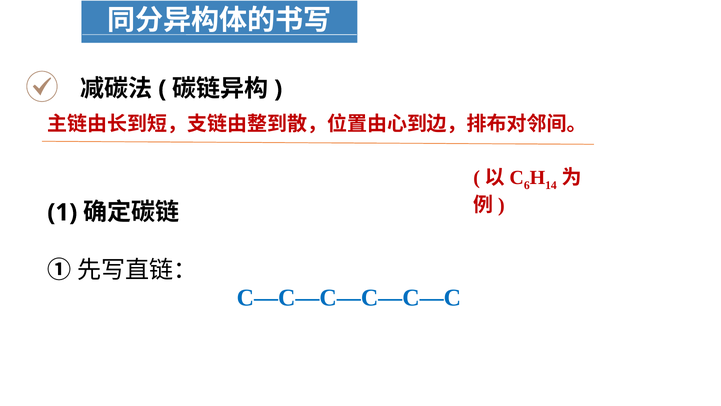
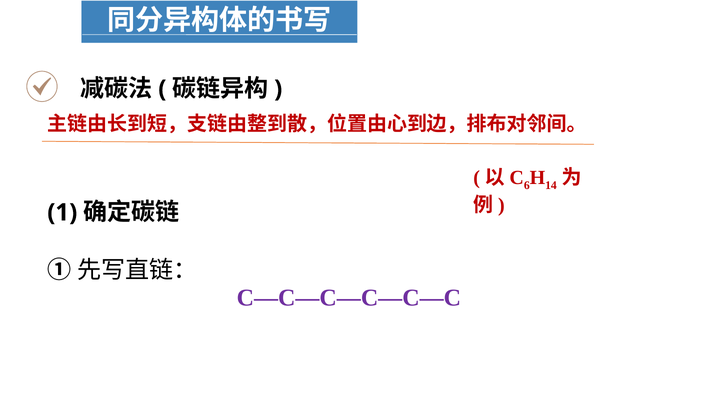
C—C—C—C—C—C colour: blue -> purple (349, 298)
